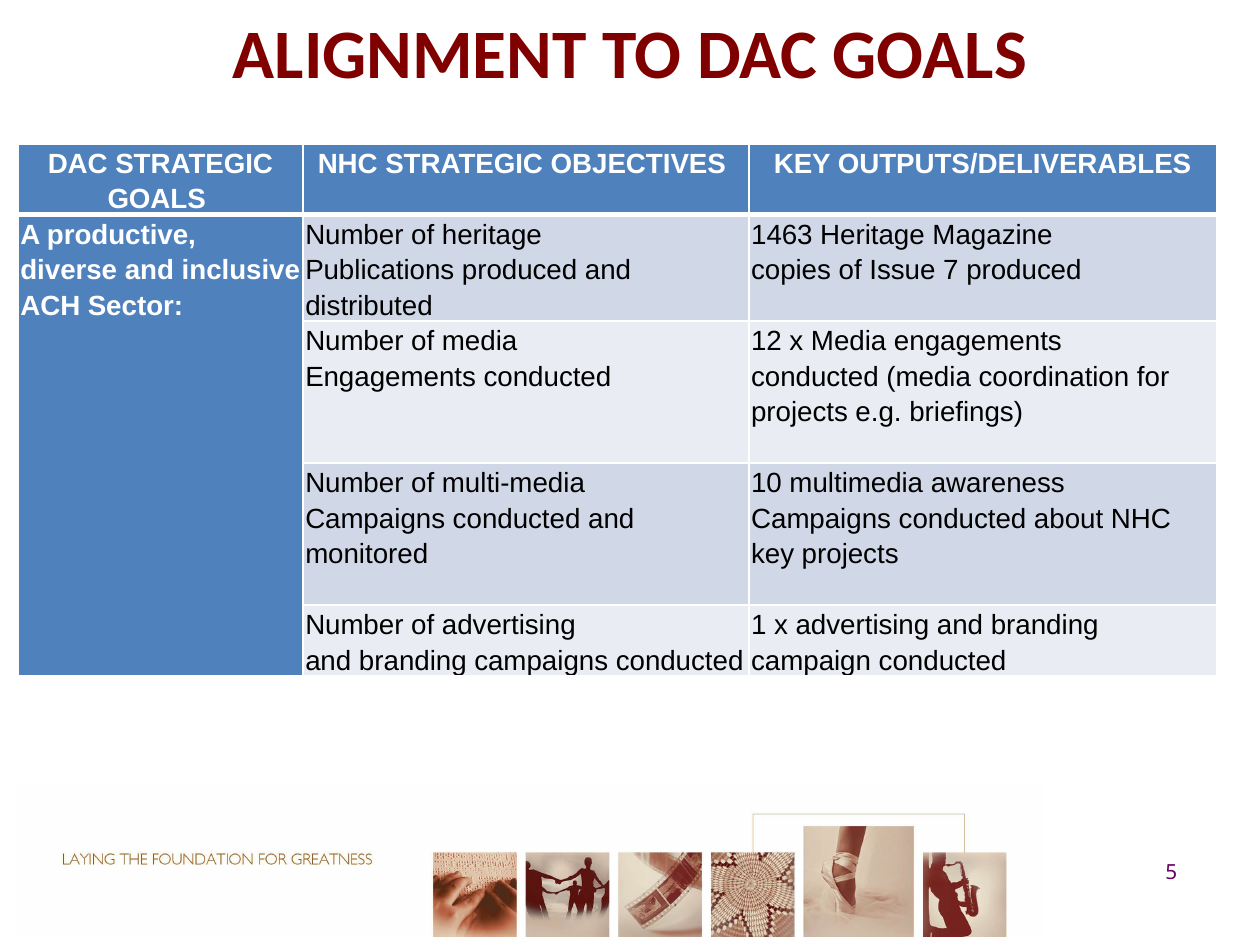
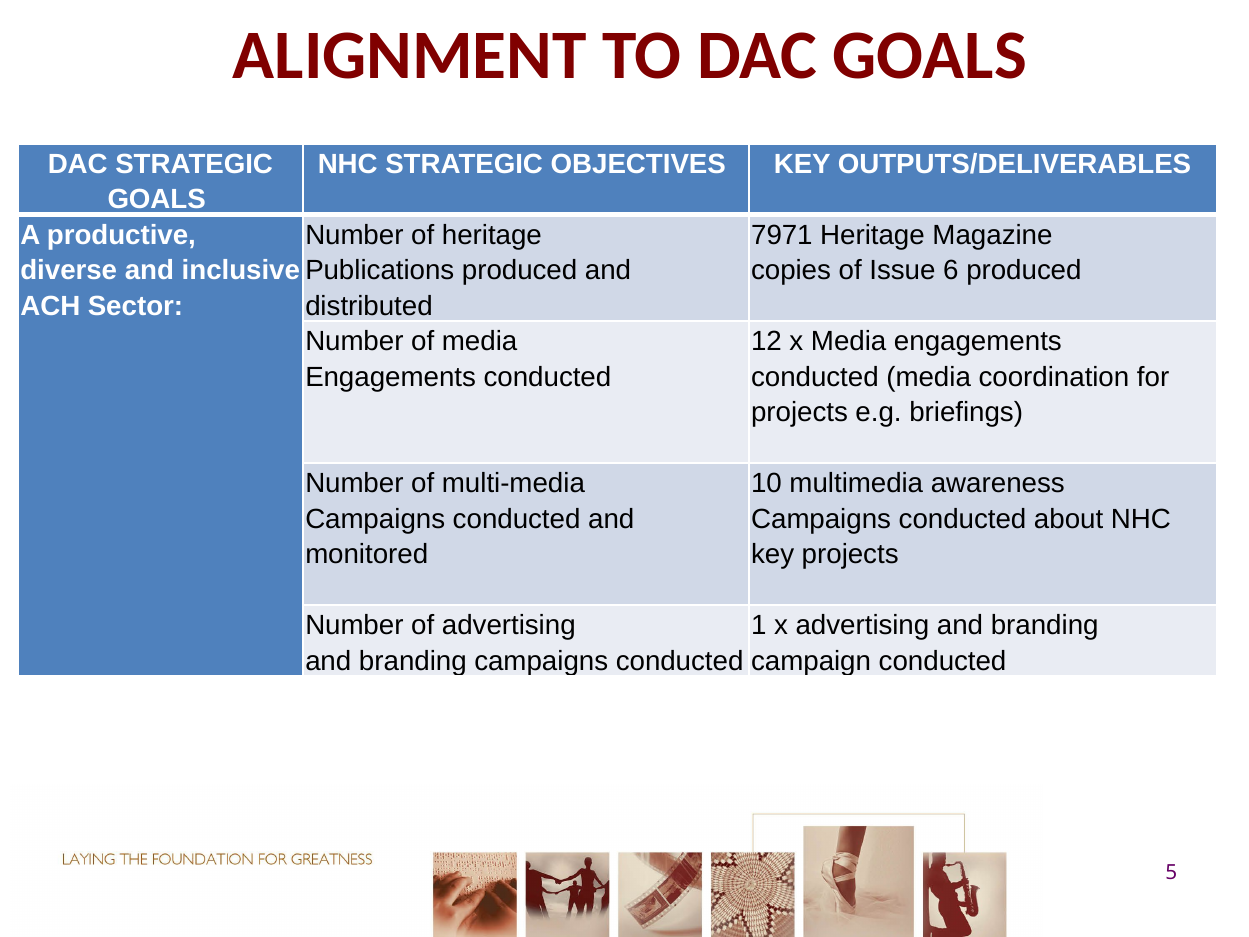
1463: 1463 -> 7971 (782, 235)
7: 7 -> 6 (951, 271)
